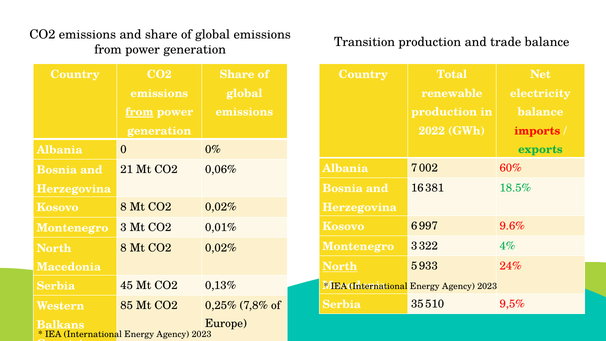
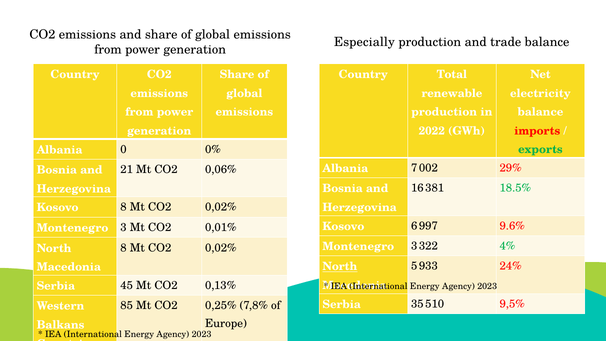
Transition: Transition -> Especially (364, 42)
from underline: present -> none (139, 112)
60%: 60% -> 29% (511, 168)
